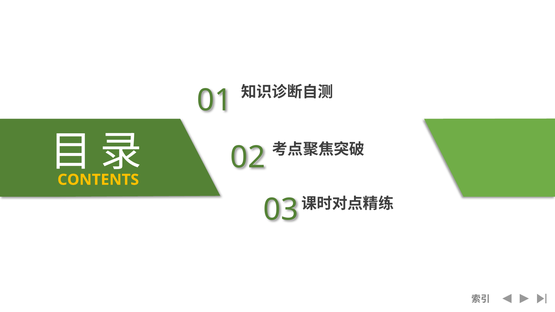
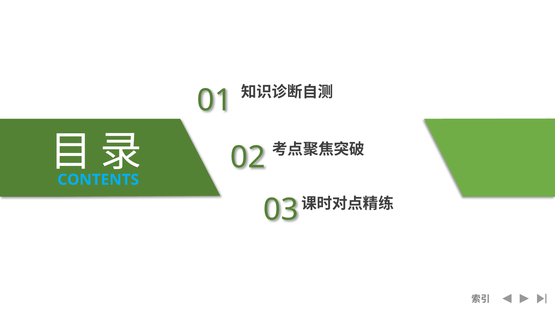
CONTENTS colour: yellow -> light blue (98, 180)
